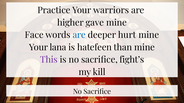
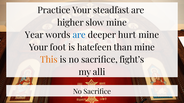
warriors: warriors -> steadfast (111, 10)
gave: gave -> slow (95, 23)
Face: Face -> Year (34, 35)
lana: lana -> foot (58, 48)
This colour: purple -> orange (49, 60)
kill: kill -> alli (99, 72)
